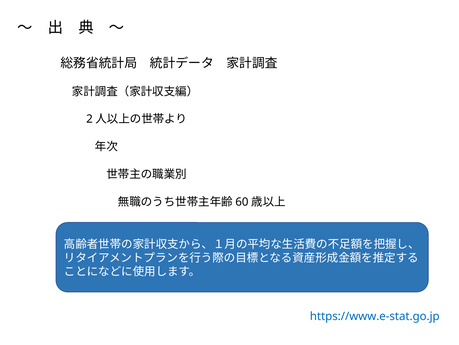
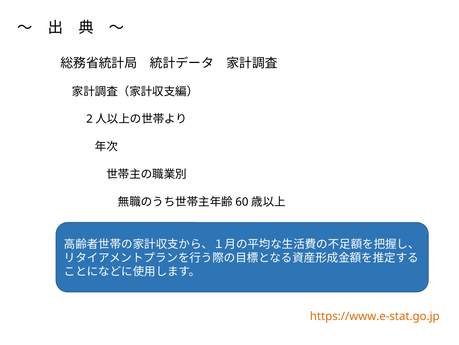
https://www.e-stat.go.jp colour: blue -> orange (375, 316)
